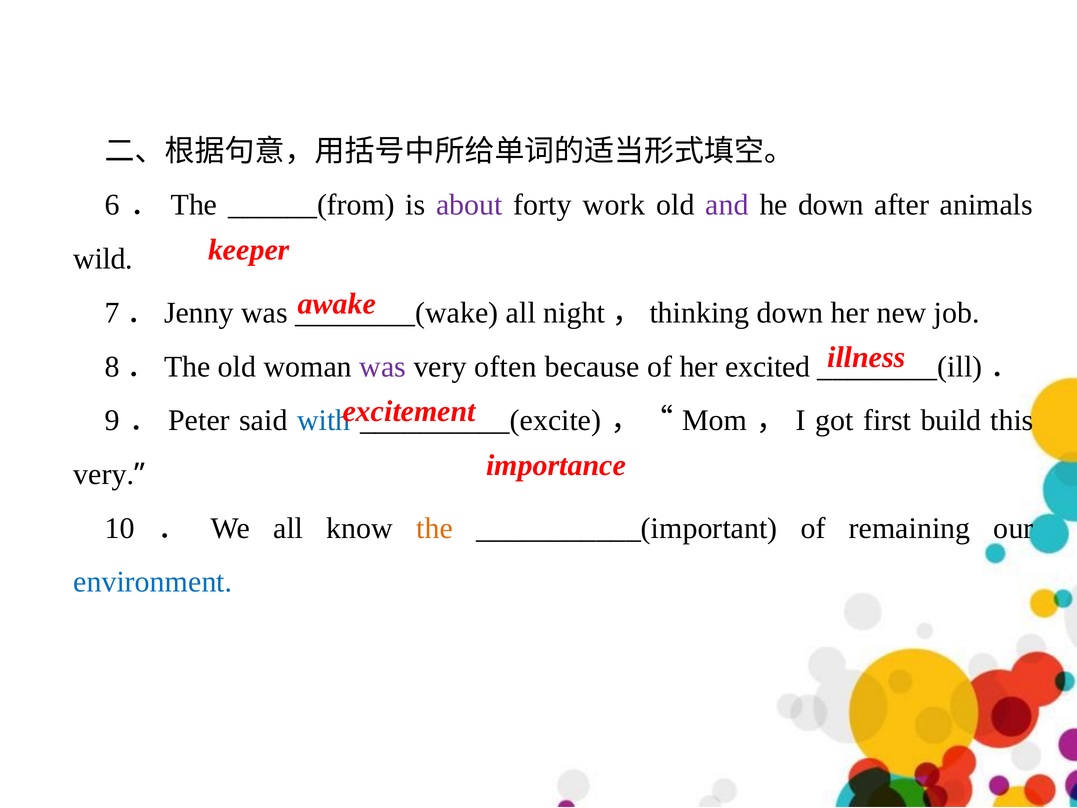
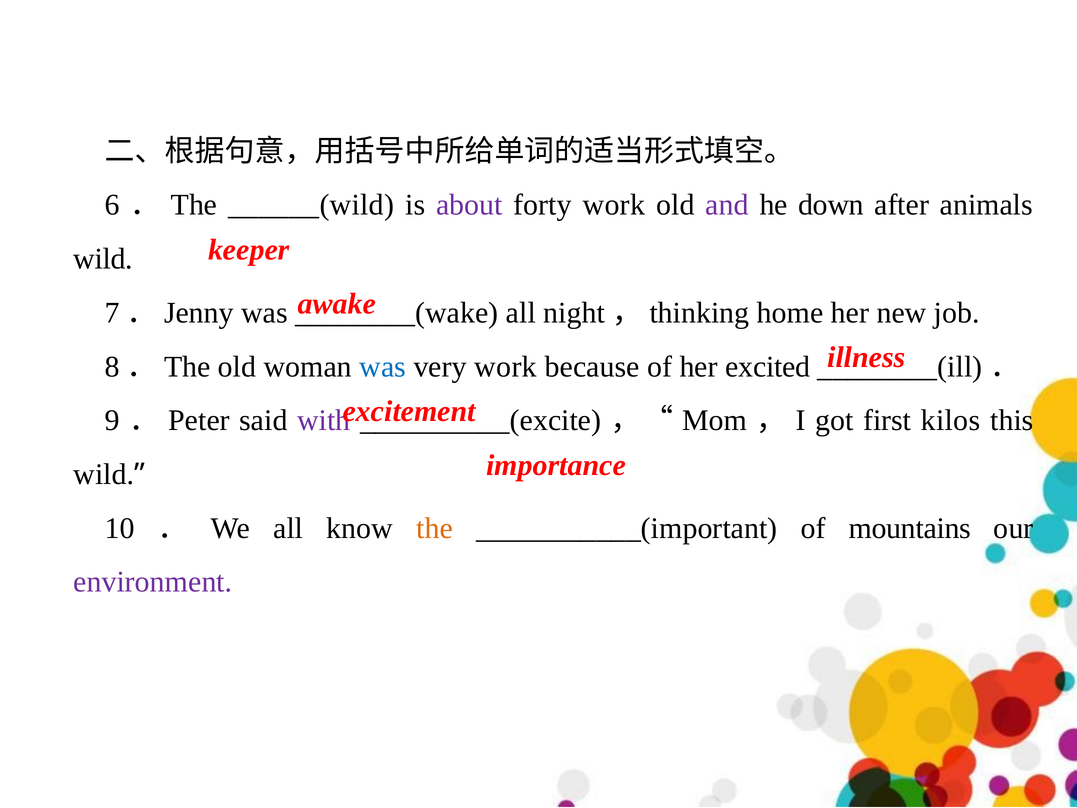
______(from: ______(from -> ______(wild (311, 205)
down: down -> home (790, 313)
was colour: purple -> blue (383, 367)
very often: often -> work (506, 367)
with colour: blue -> purple (324, 420)
build: build -> kilos (951, 420)
very: very -> wild (104, 474)
remaining: remaining -> mountains (910, 528)
environment colour: blue -> purple (153, 582)
